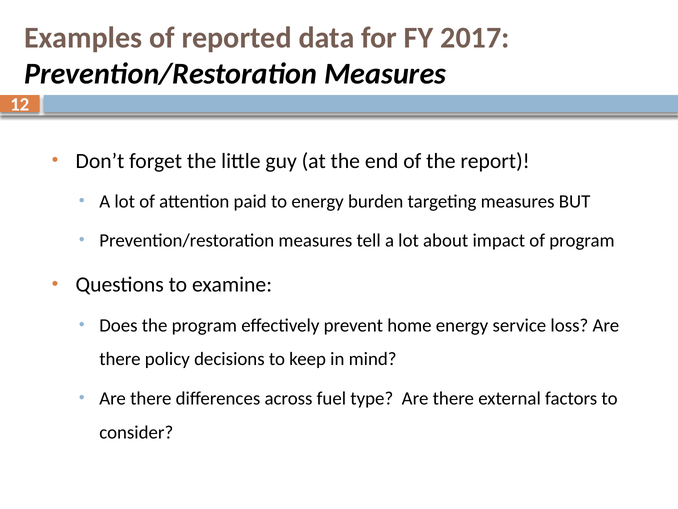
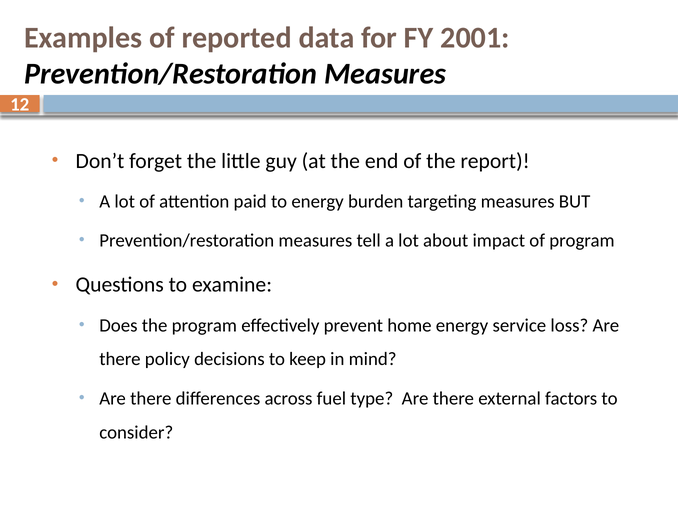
2017: 2017 -> 2001 (475, 38)
